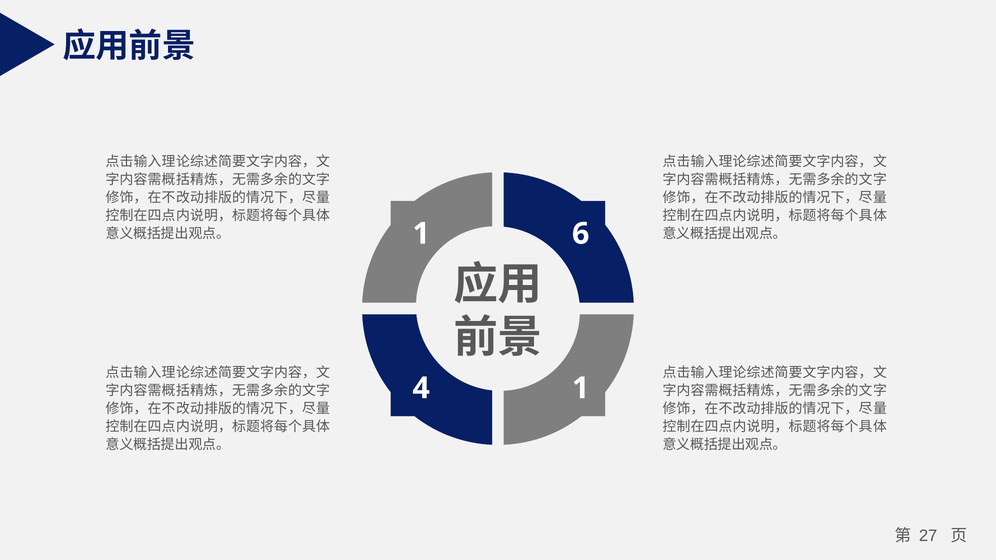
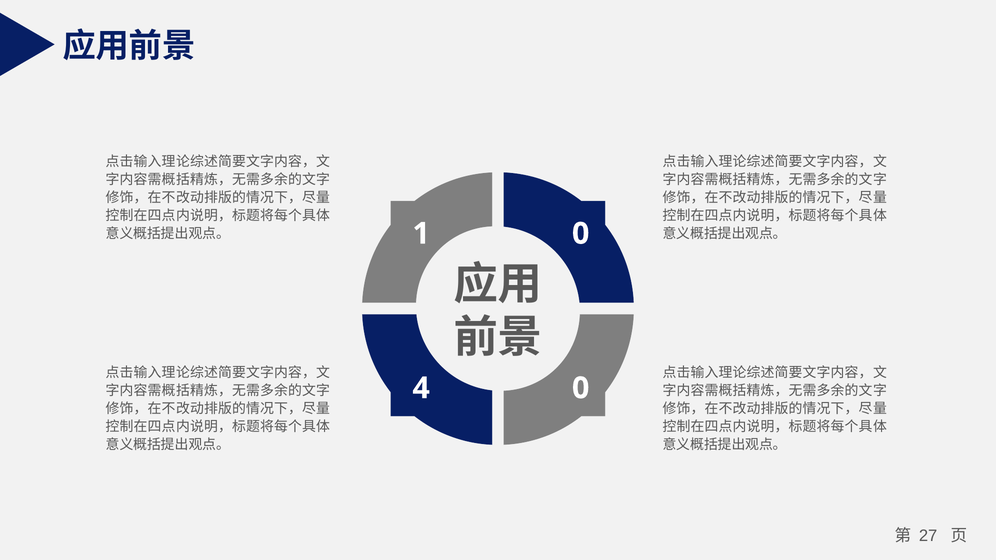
1 6: 6 -> 0 (581, 234)
4 1: 1 -> 0 (581, 388)
